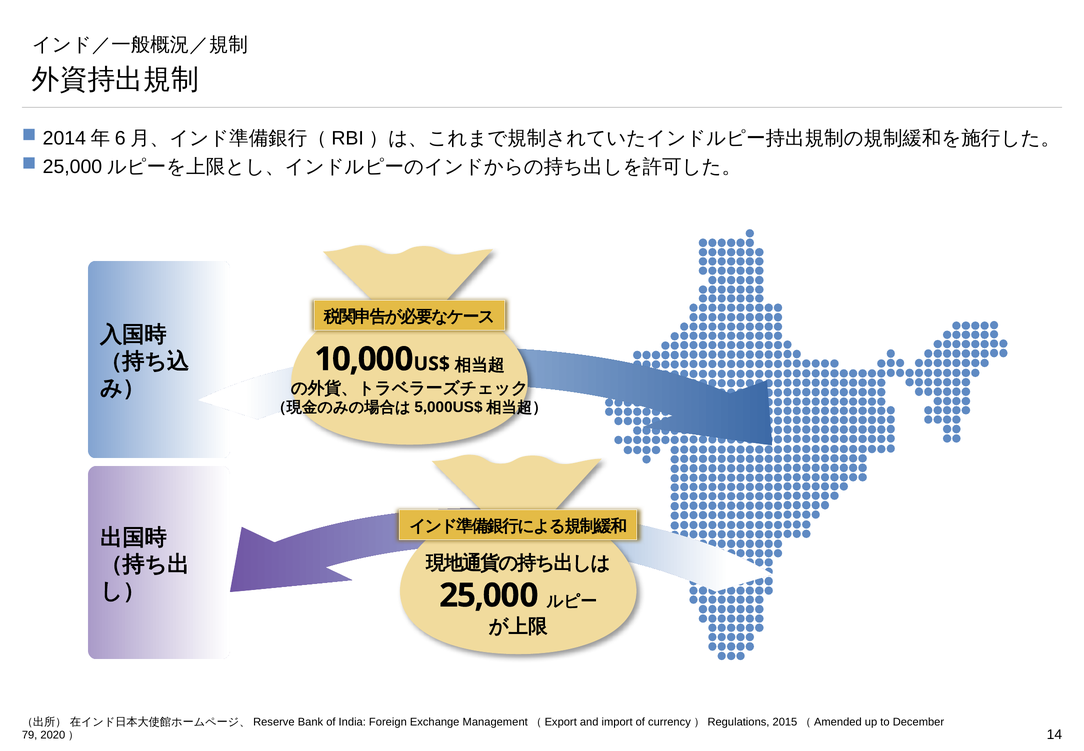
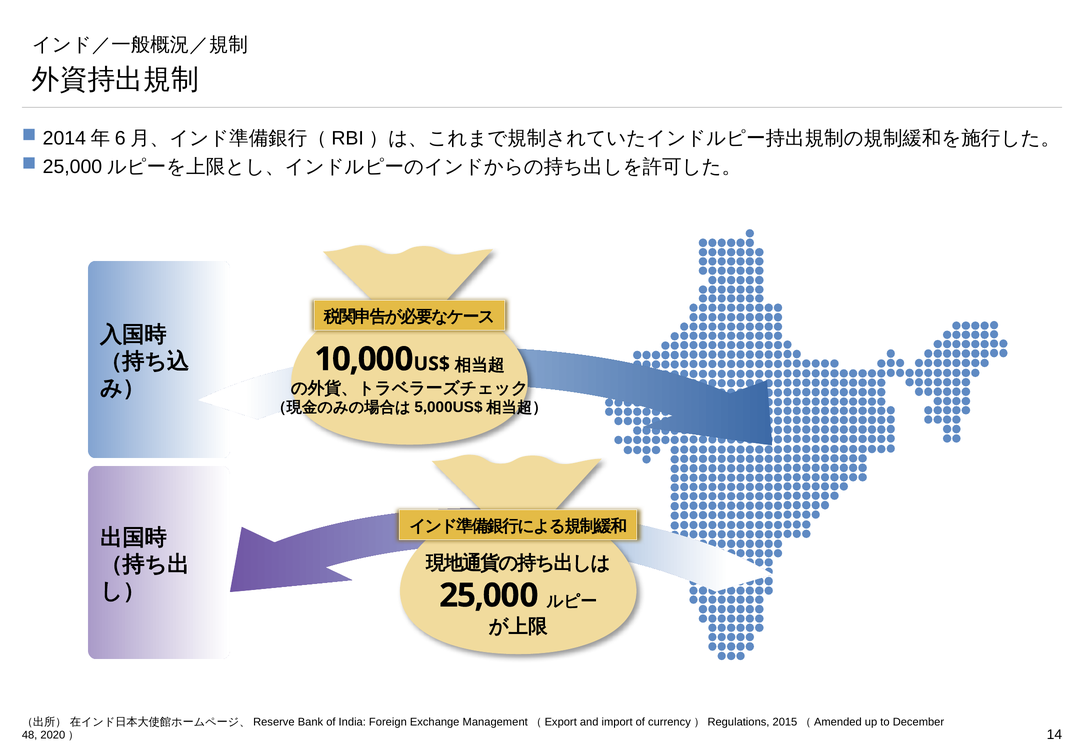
79: 79 -> 48 (30, 735)
